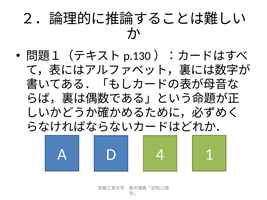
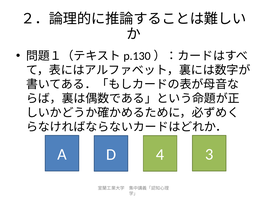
1: 1 -> 3 (209, 155)
